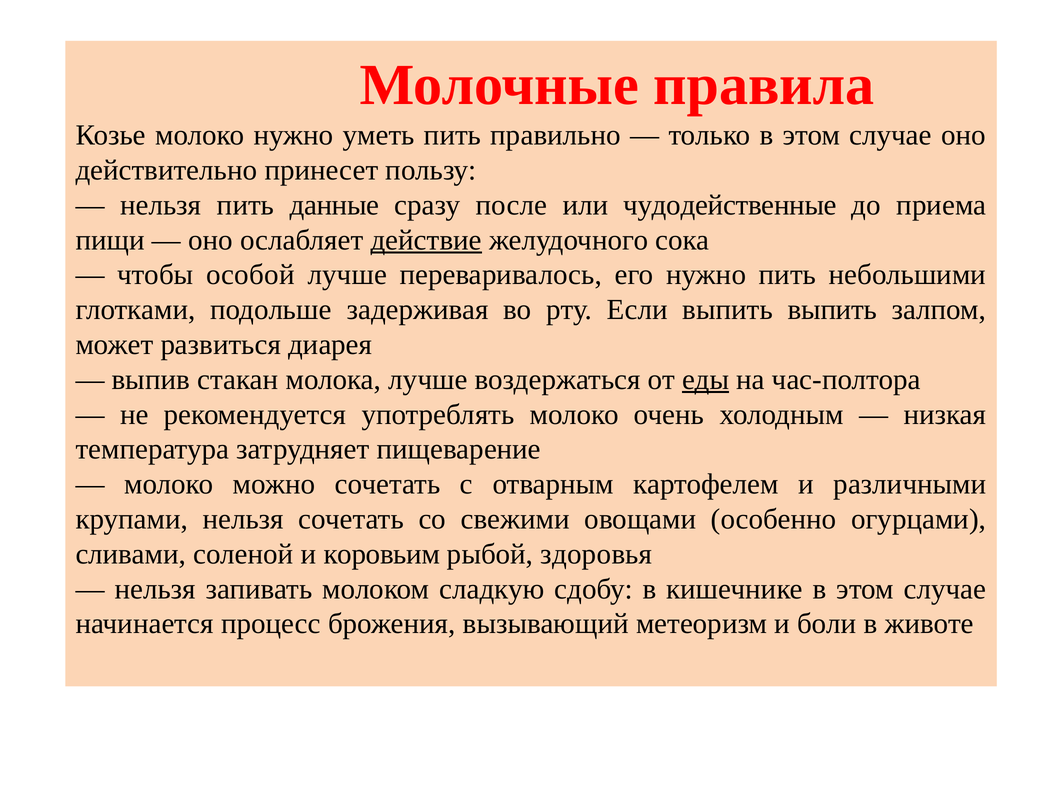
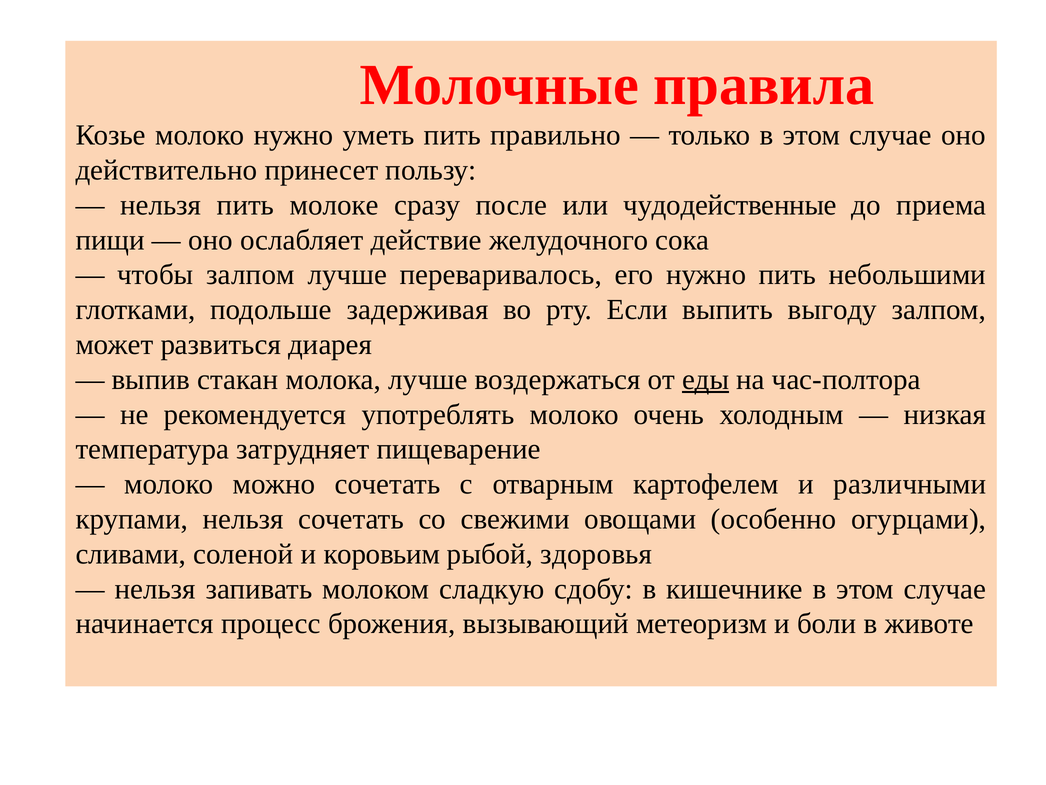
данные: данные -> молоке (334, 205)
действие underline: present -> none (426, 240)
чтобы особой: особой -> залпом (250, 275)
выпить выпить: выпить -> выгоду (832, 310)
